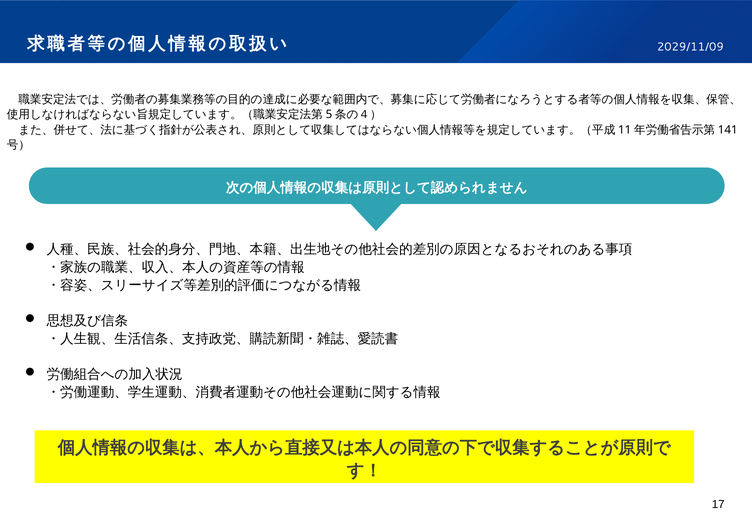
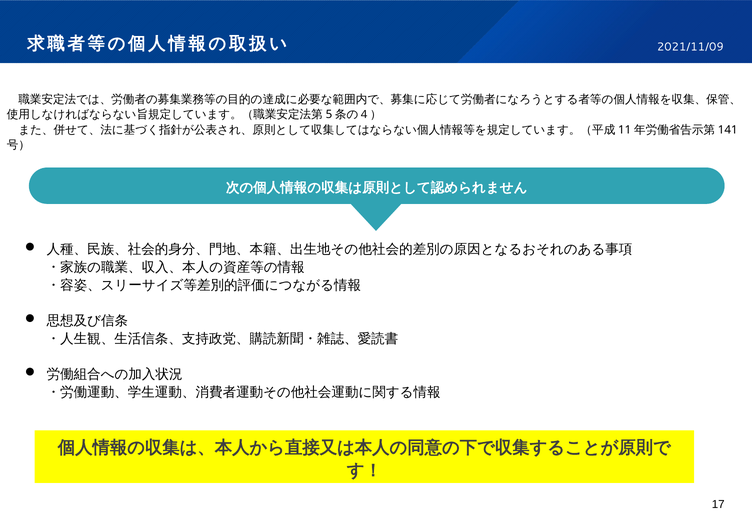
2029/11/09: 2029/11/09 -> 2021/11/09 (690, 47)
